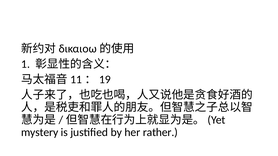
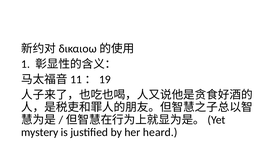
rather: rather -> heard (160, 133)
